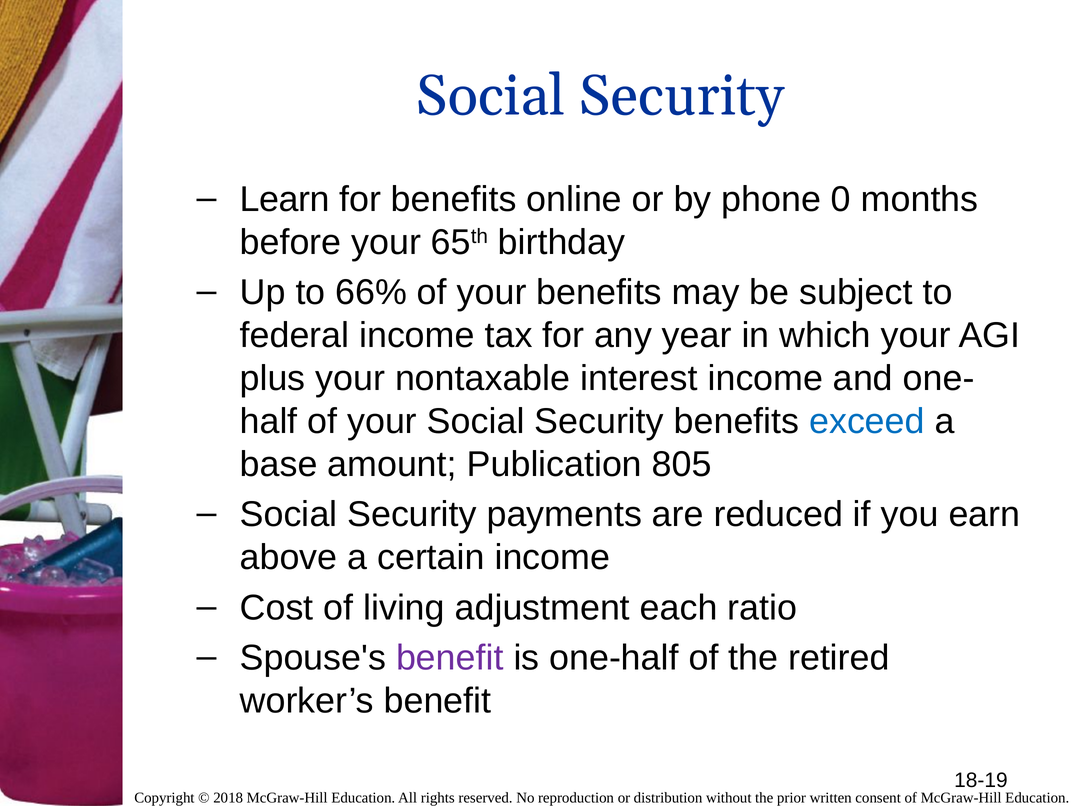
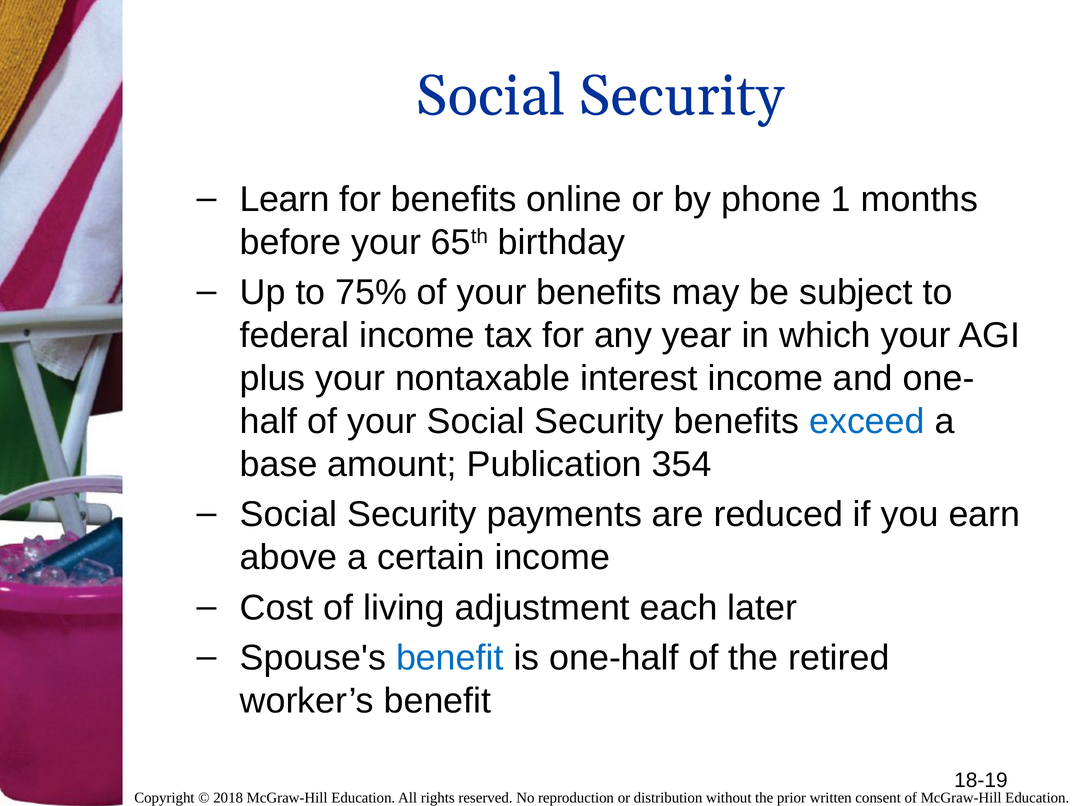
0: 0 -> 1 (841, 199)
66%: 66% -> 75% (371, 293)
805: 805 -> 354 (682, 465)
ratio: ratio -> later (762, 608)
benefit colour: purple -> blue (450, 658)
